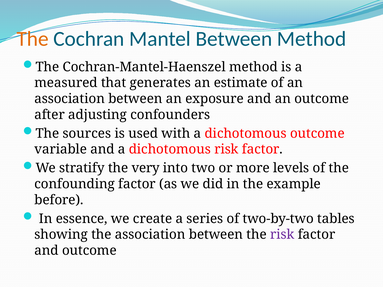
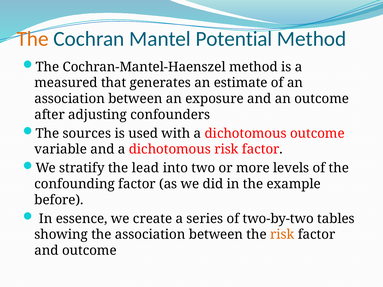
Mantel Between: Between -> Potential (234, 39)
very: very -> lead (146, 168)
risk colour: purple -> orange (282, 235)
